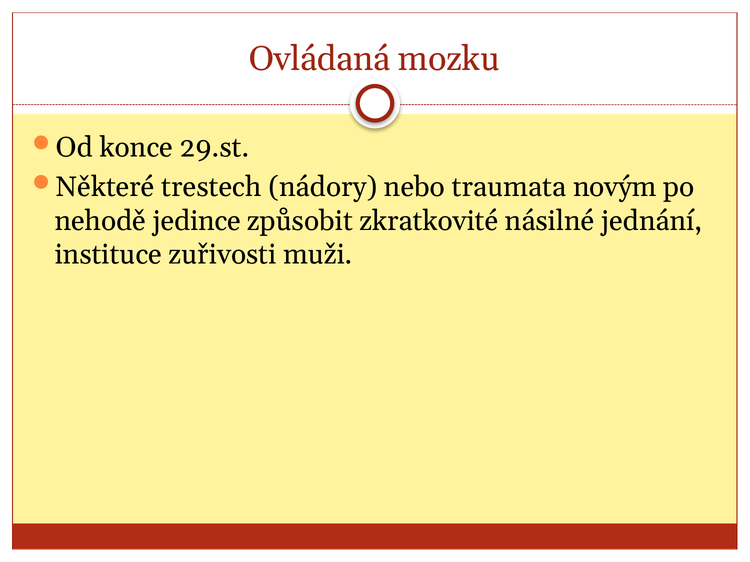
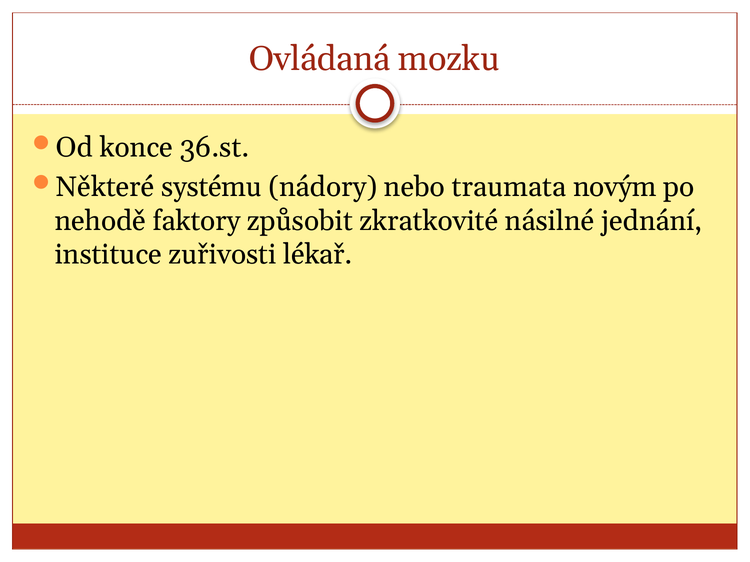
29.st: 29.st -> 36.st (215, 148)
trestech: trestech -> systému (212, 187)
jedince: jedince -> faktory (197, 221)
muži: muži -> lékař (318, 255)
